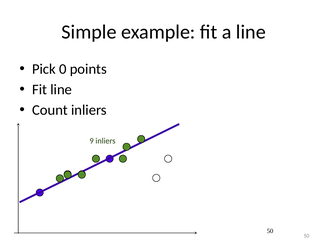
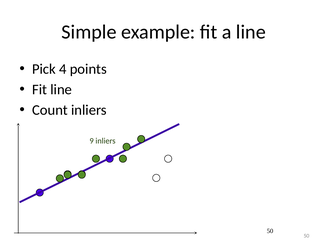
0: 0 -> 4 (63, 69)
